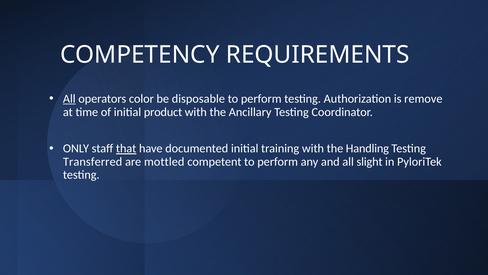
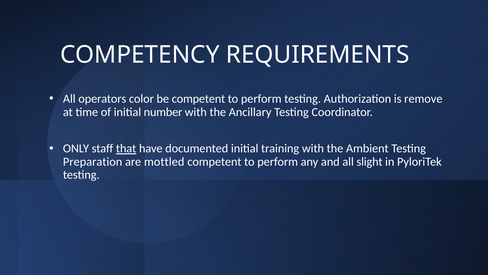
All underline: present -> none (69, 99)
be disposable: disposable -> competent (198, 99)
product: product -> number (163, 112)
Handling: Handling -> Ambient (367, 148)
Transferred: Transferred -> Preparation (93, 161)
